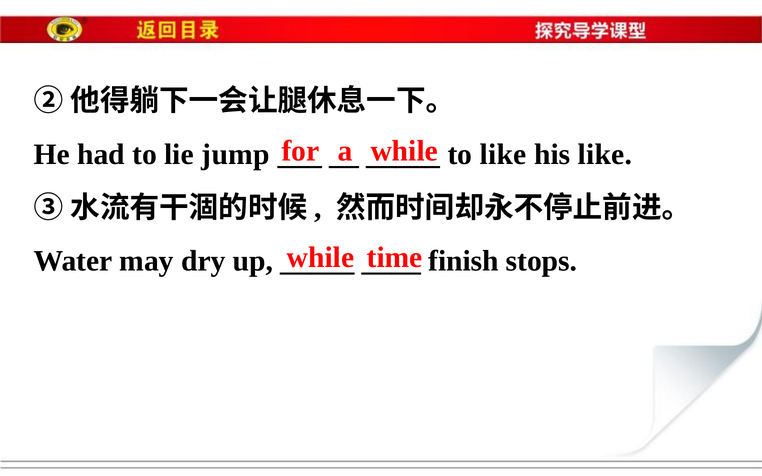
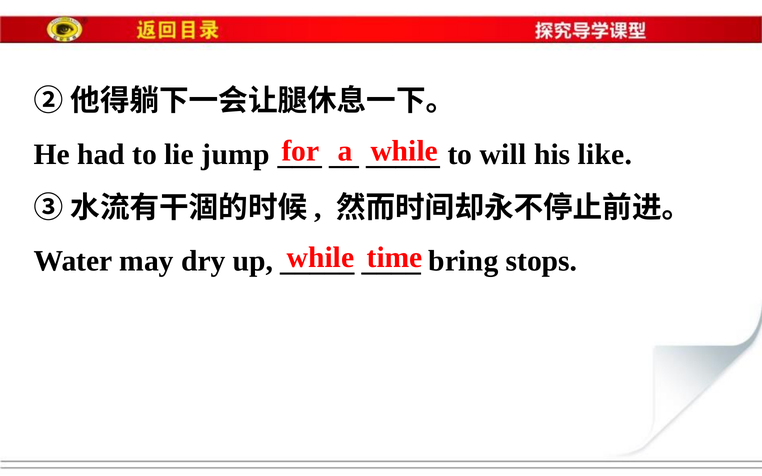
to like: like -> will (503, 155)
finish: finish -> bring (463, 261)
